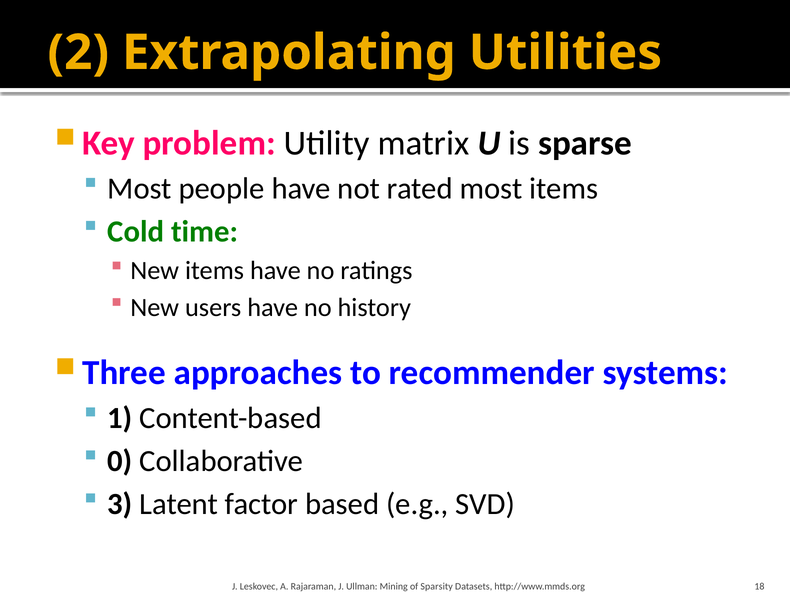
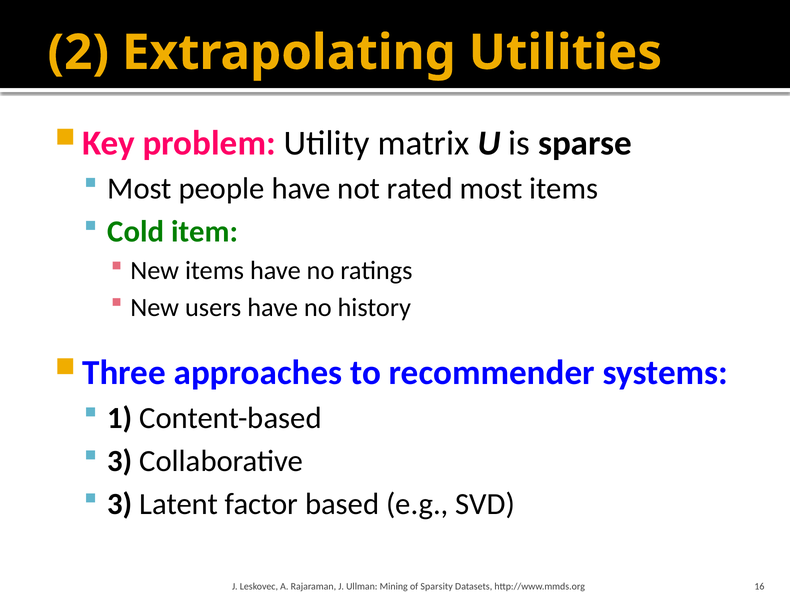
time: time -> item (205, 232)
0: 0 -> 3 (120, 461)
18: 18 -> 16 (759, 587)
